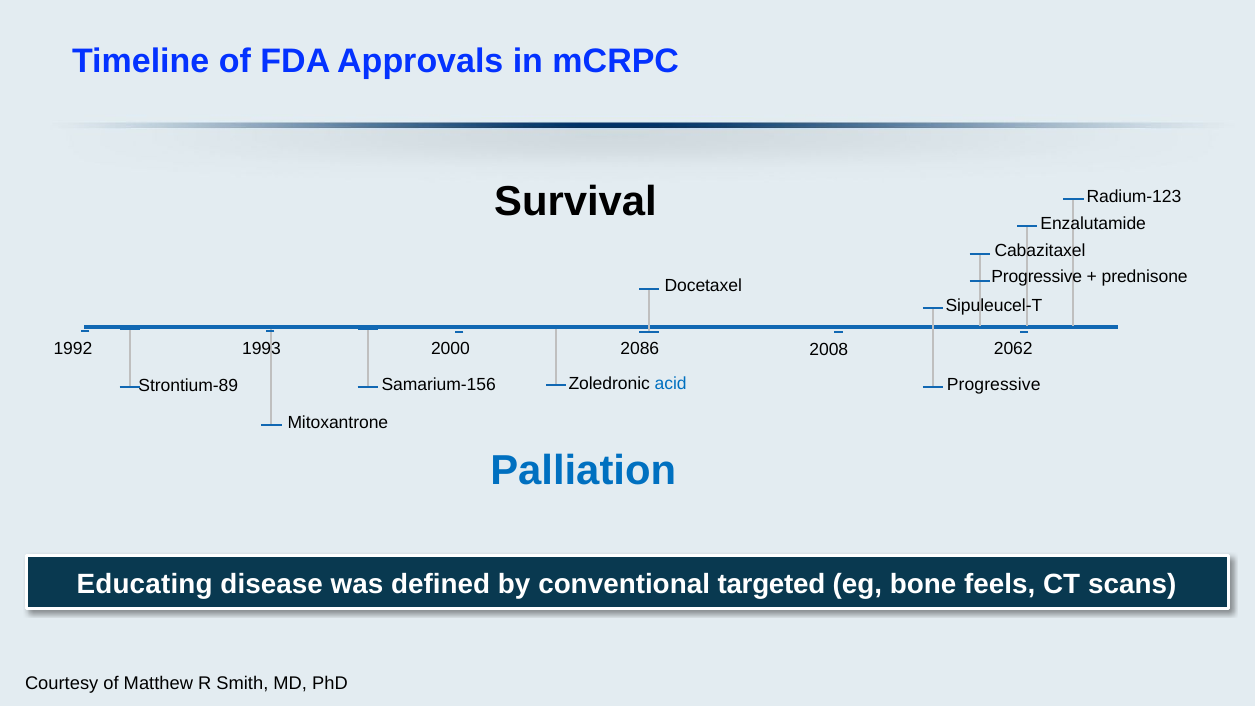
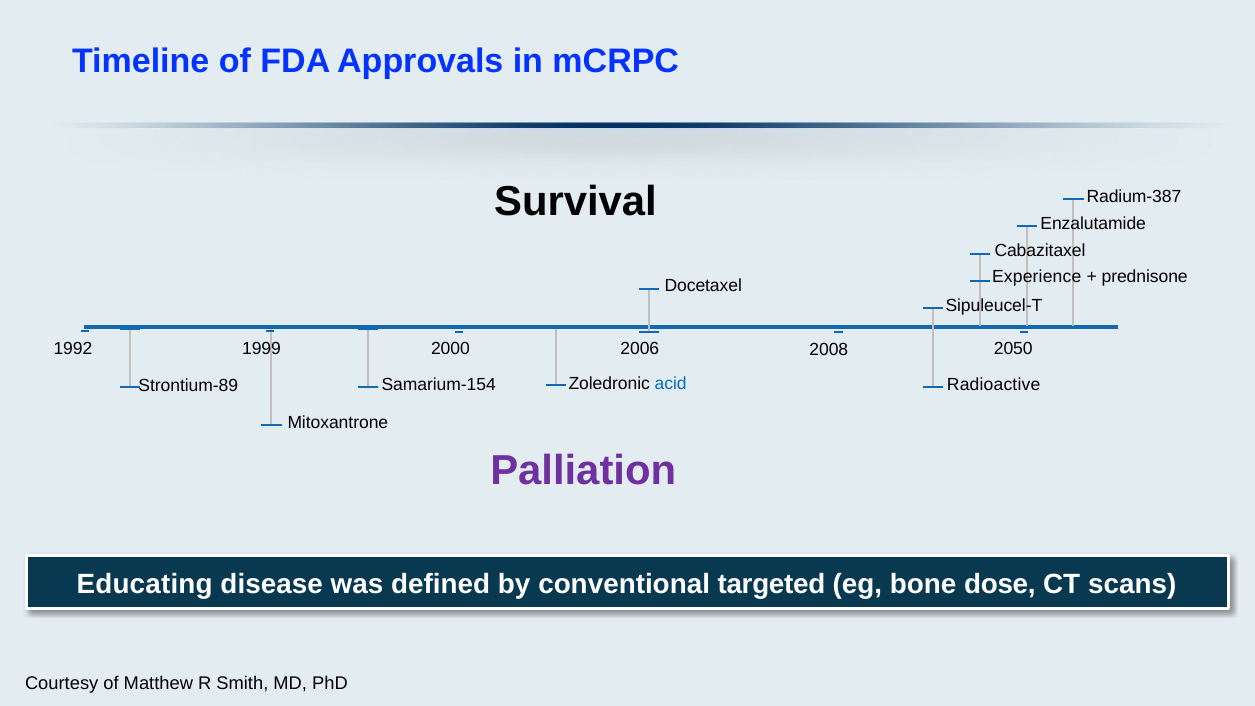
Radium-123: Radium-123 -> Radium-387 (1134, 197)
Progressive: Progressive -> Experience (1037, 277)
1993: 1993 -> 1999 (262, 348)
2086: 2086 -> 2006 (640, 349)
2062: 2062 -> 2050 (1013, 348)
Samarium-156: Samarium-156 -> Samarium-154 (439, 385)
Progressive: Progressive -> Radioactive (994, 385)
Palliation colour: blue -> purple (583, 471)
feels: feels -> dose (1000, 584)
